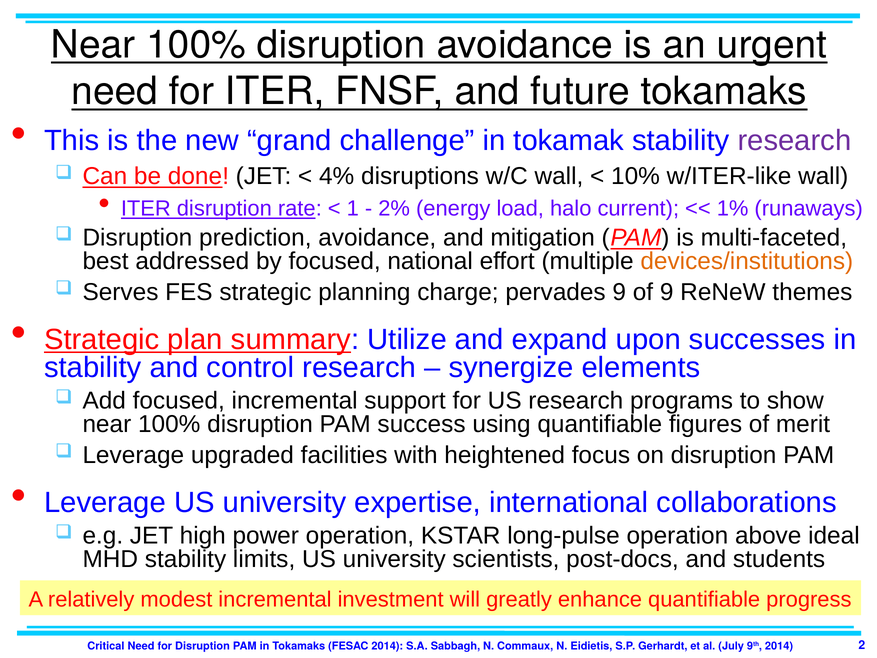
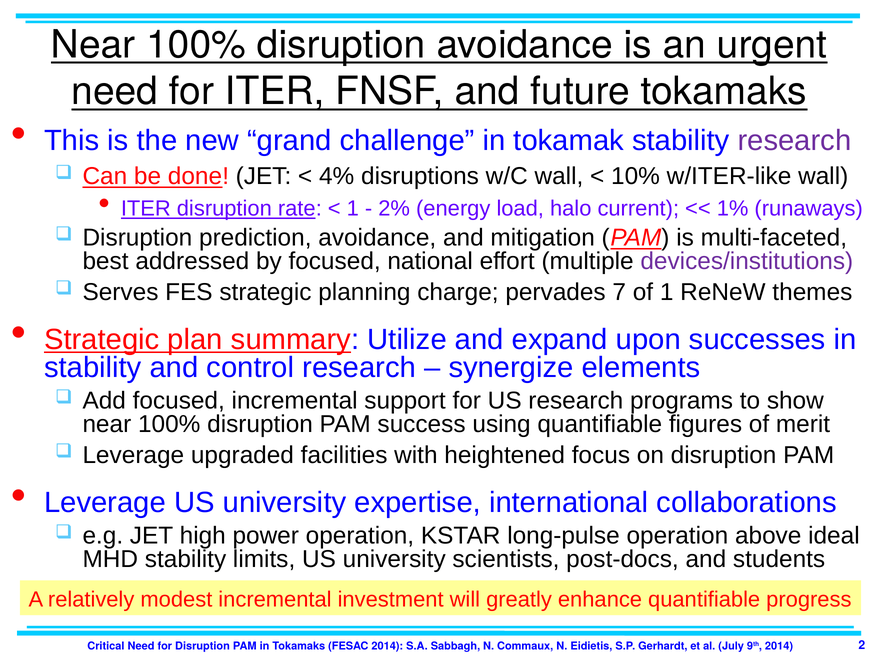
devices/institutions colour: orange -> purple (747, 261)
pervades 9: 9 -> 7 (619, 292)
of 9: 9 -> 1 (667, 292)
